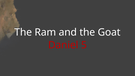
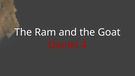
5: 5 -> 4 (84, 45)
